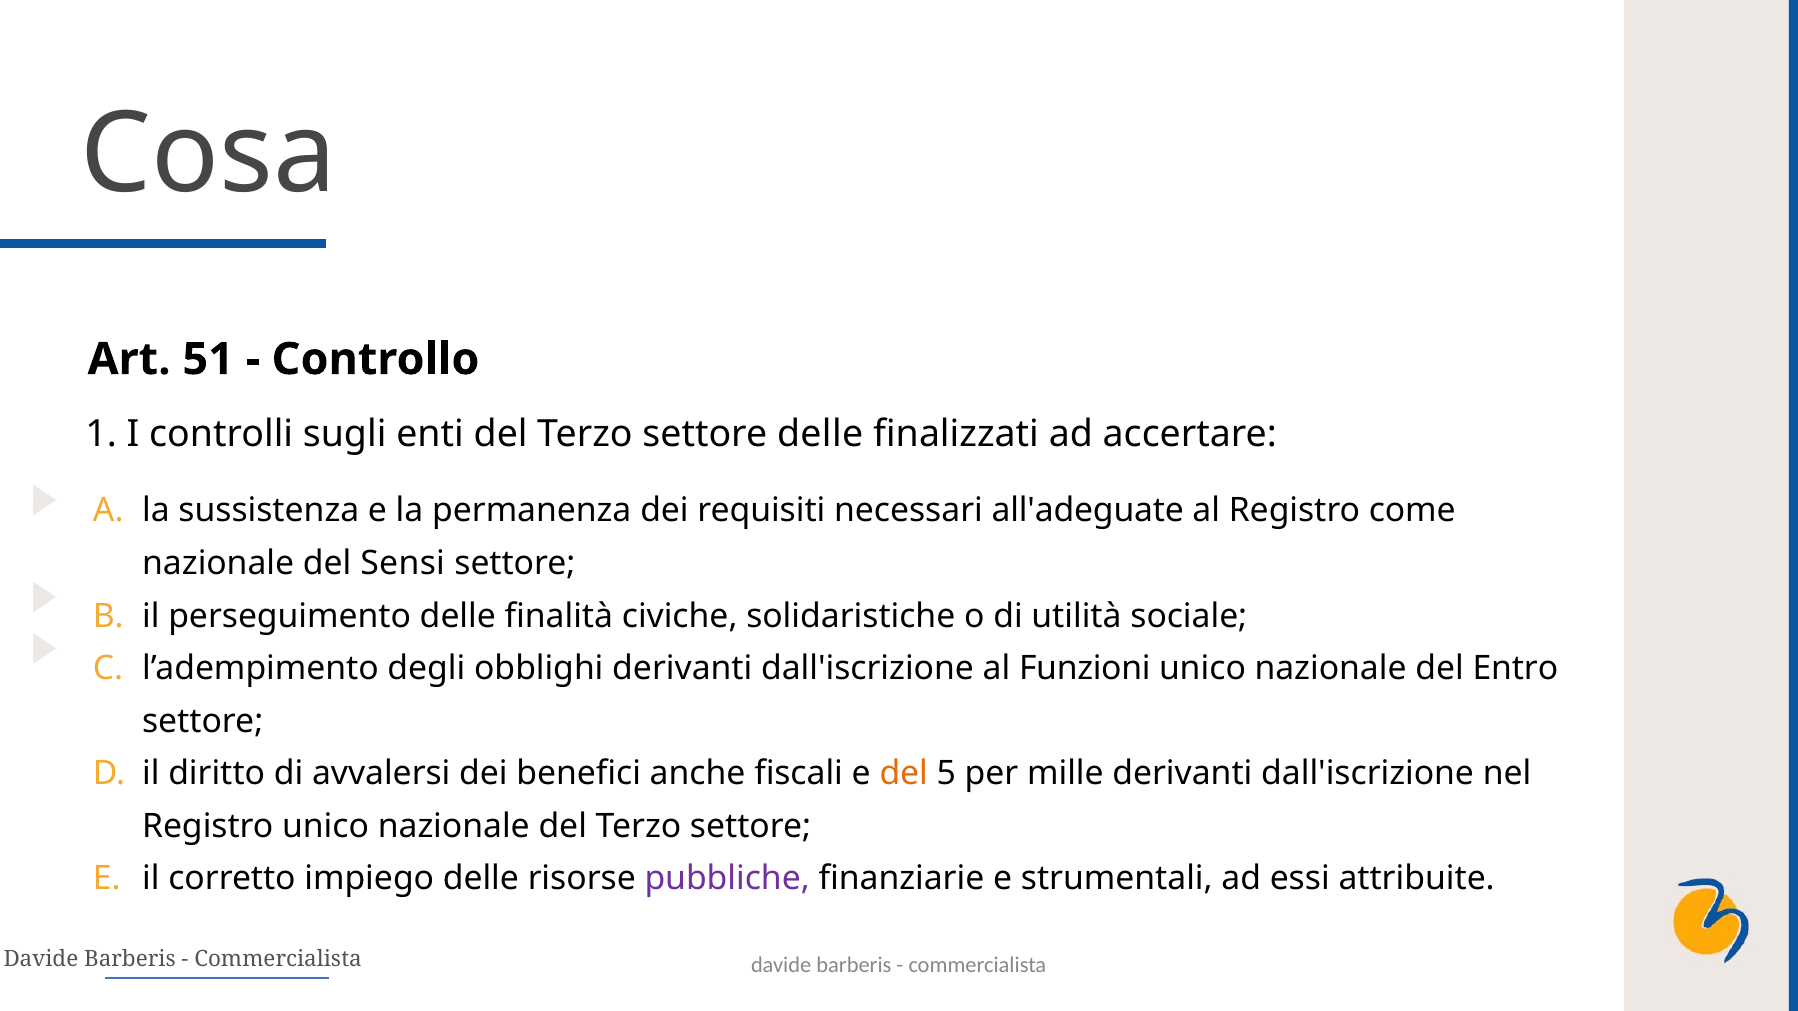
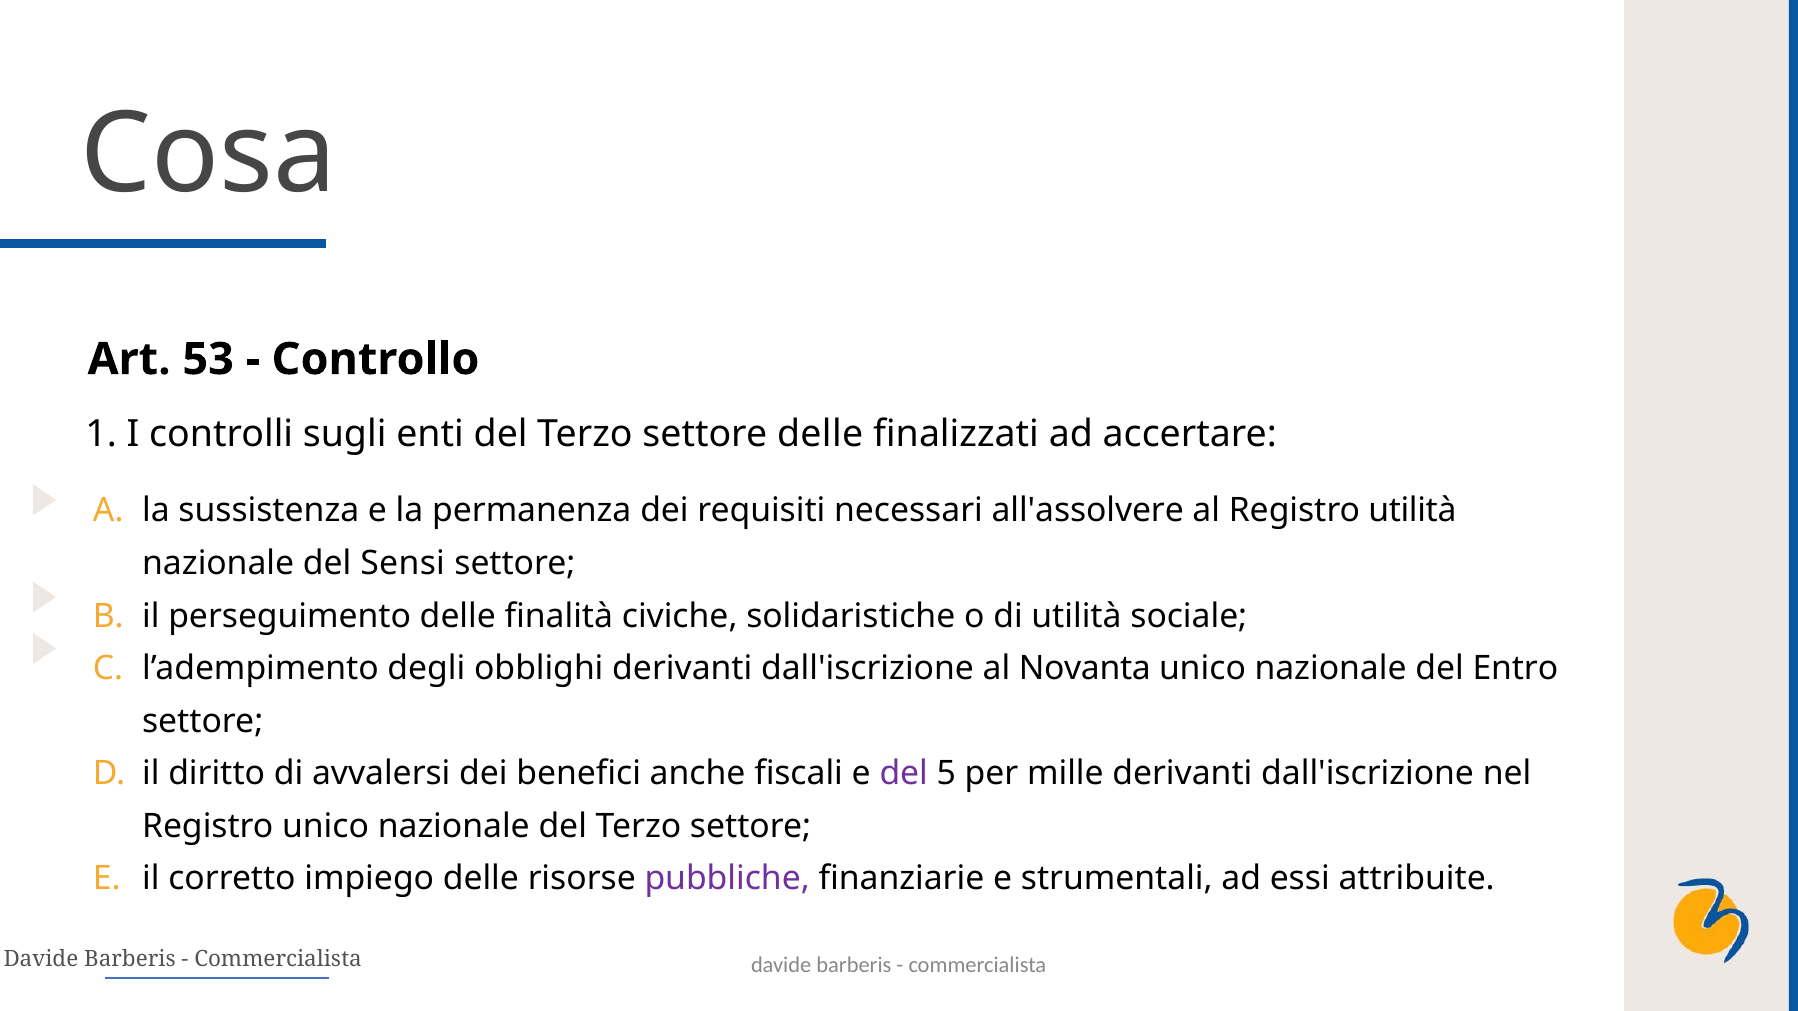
51: 51 -> 53 (208, 359)
all'adeguate: all'adeguate -> all'assolvere (1088, 511)
Registro come: come -> utilità (1412, 511)
Funzioni: Funzioni -> Novanta (1085, 669)
del colour: orange -> purple (904, 774)
